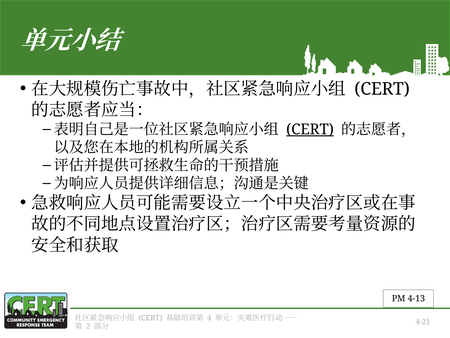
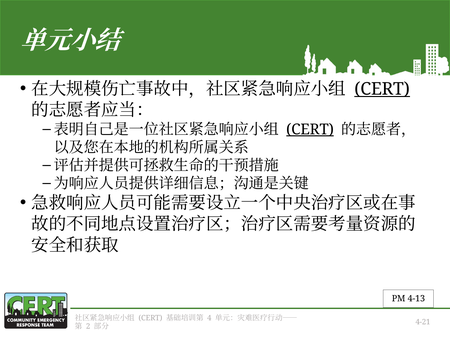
CERT underline: none -> present (382, 89)
